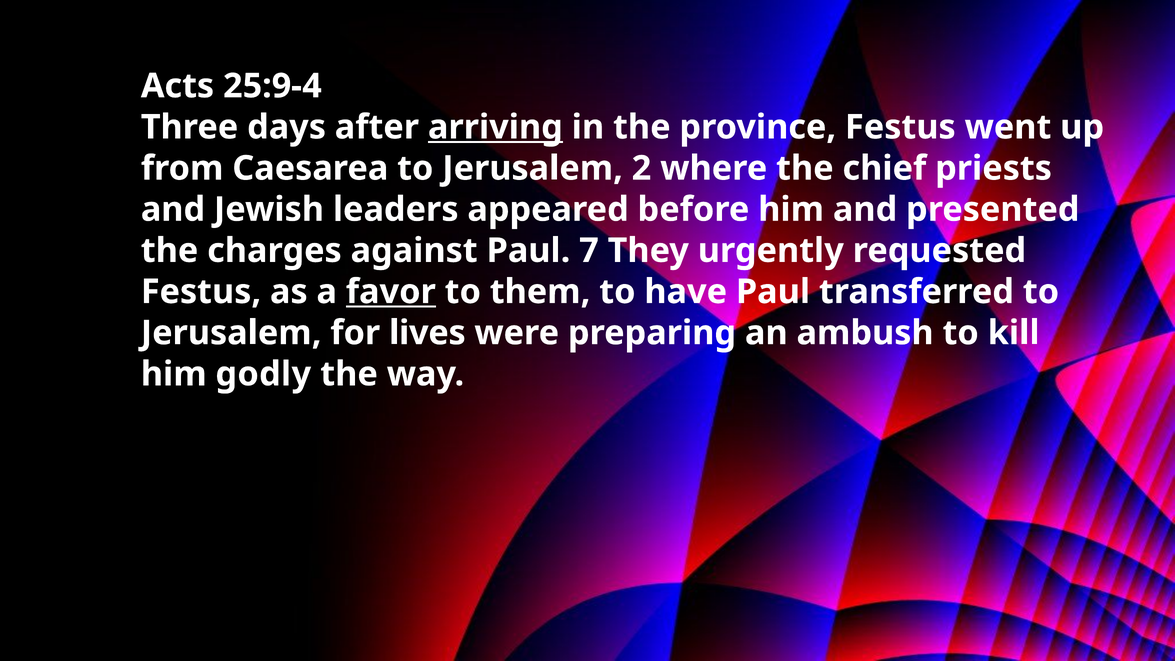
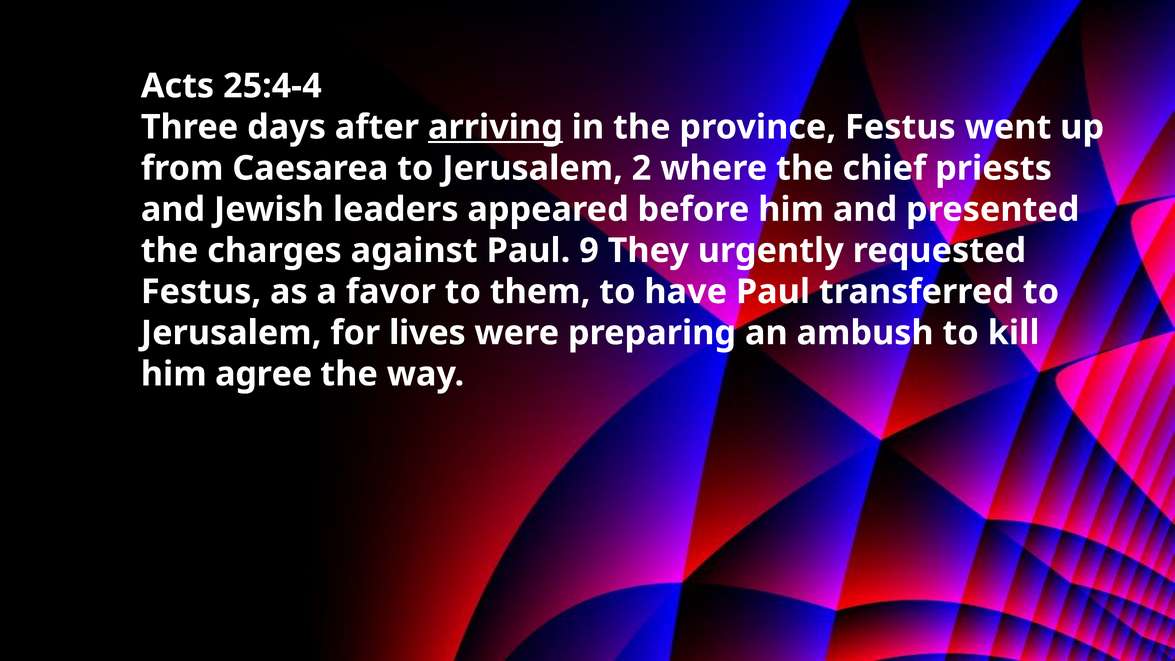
25:9-4: 25:9-4 -> 25:4-4 (272, 86)
7: 7 -> 9 (589, 251)
favor underline: present -> none (391, 292)
godly: godly -> agree (264, 374)
